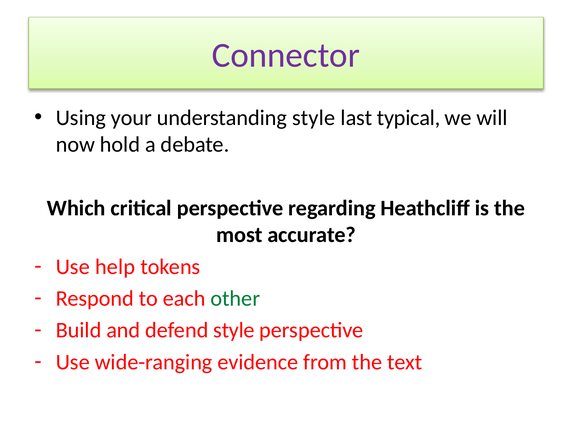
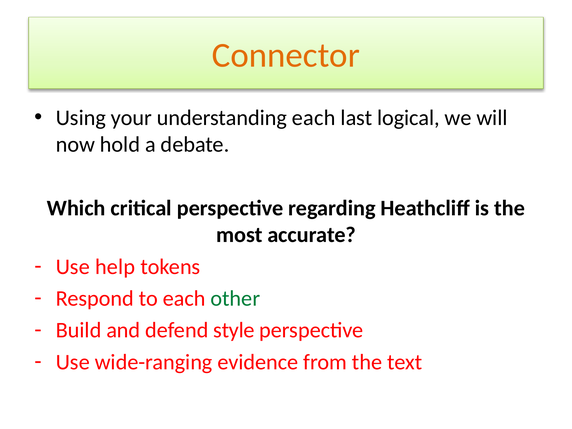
Connector colour: purple -> orange (286, 55)
understanding style: style -> each (314, 118)
typical: typical -> logical (409, 118)
